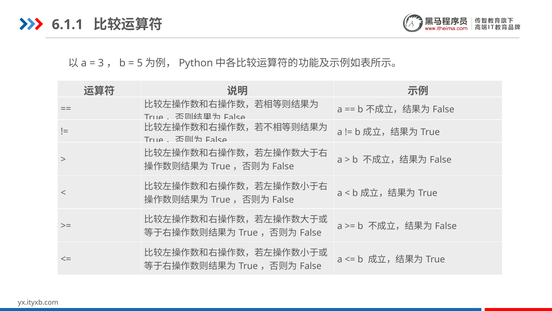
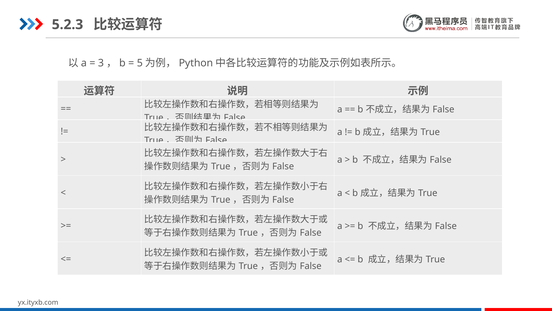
6.1.1: 6.1.1 -> 5.2.3 (67, 25)
